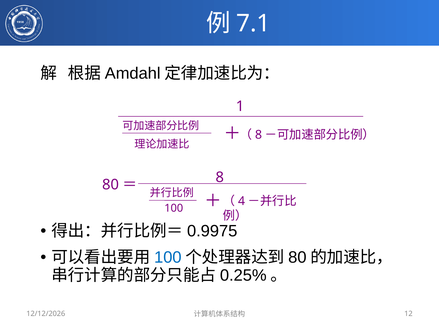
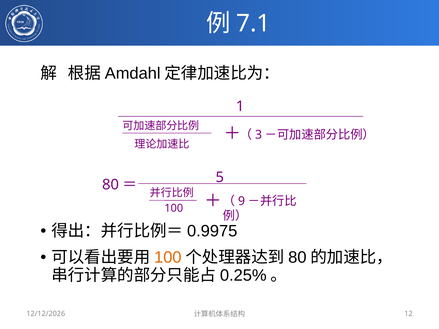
8: 8 -> 3 (259, 135)
8: 8 -> 5 (220, 177)
4: 4 -> 9 (242, 201)
100 colour: blue -> orange (168, 258)
